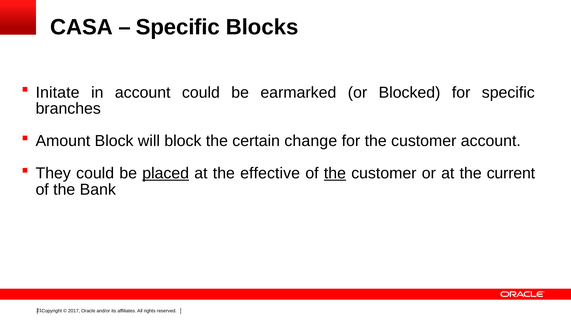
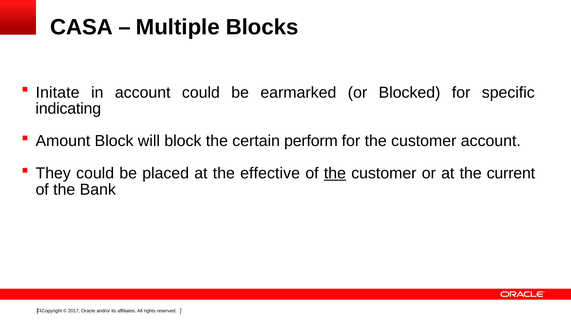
Specific: Specific -> Multiple (178, 27)
branches: branches -> indicating (68, 109)
change: change -> perform (311, 141)
placed underline: present -> none (166, 174)
